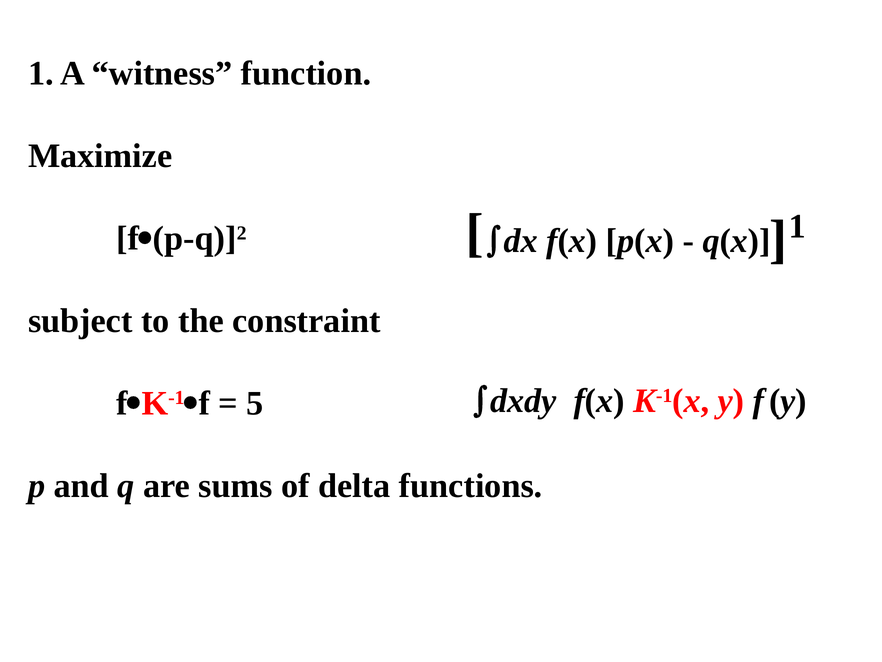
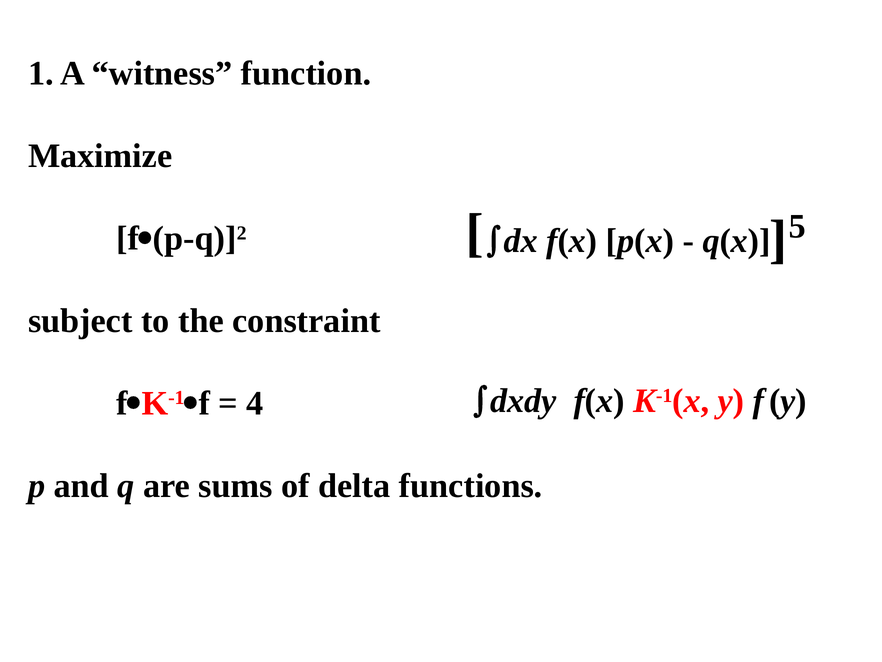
1: 1 -> 5 (797, 226)
5: 5 -> 4 (255, 403)
